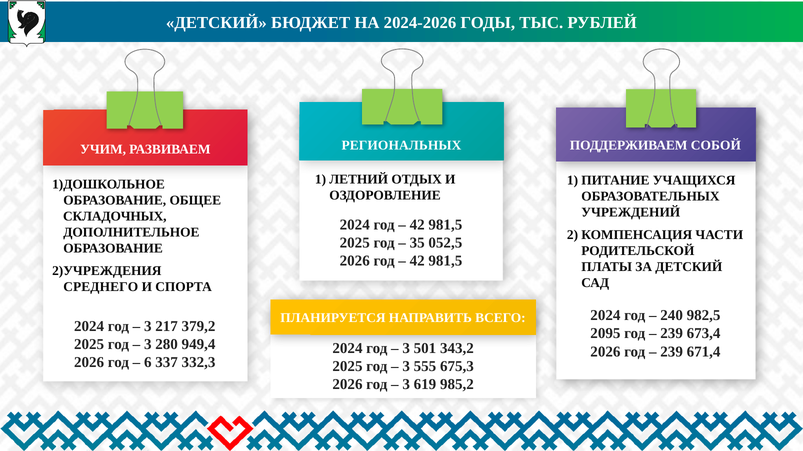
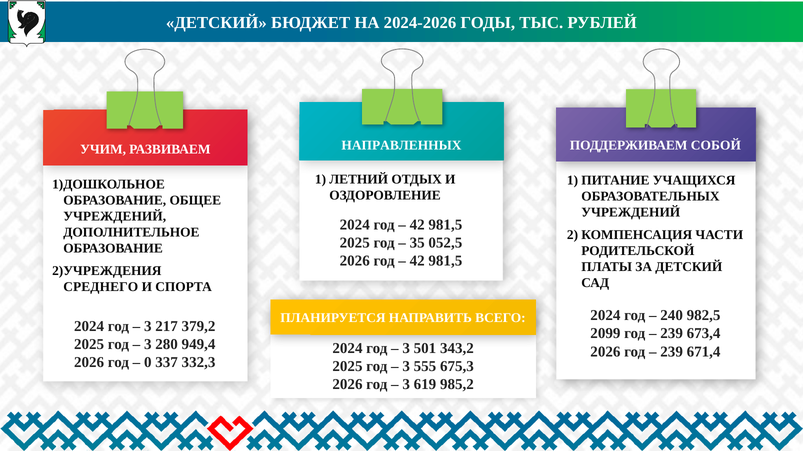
РЕГИОНАЛЬНЫХ: РЕГИОНАЛЬНЫХ -> НАПРАВЛЕННЫХ (401, 146)
СКЛАДОЧНЫХ: СКЛАДОЧНЫХ -> УЧРЕЖДЕНИЙ (115, 217)
2095: 2095 -> 2099 (605, 334)
6: 6 -> 0 (148, 363)
